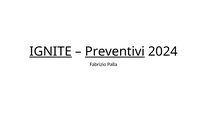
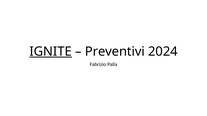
Preventivi underline: present -> none (115, 52)
